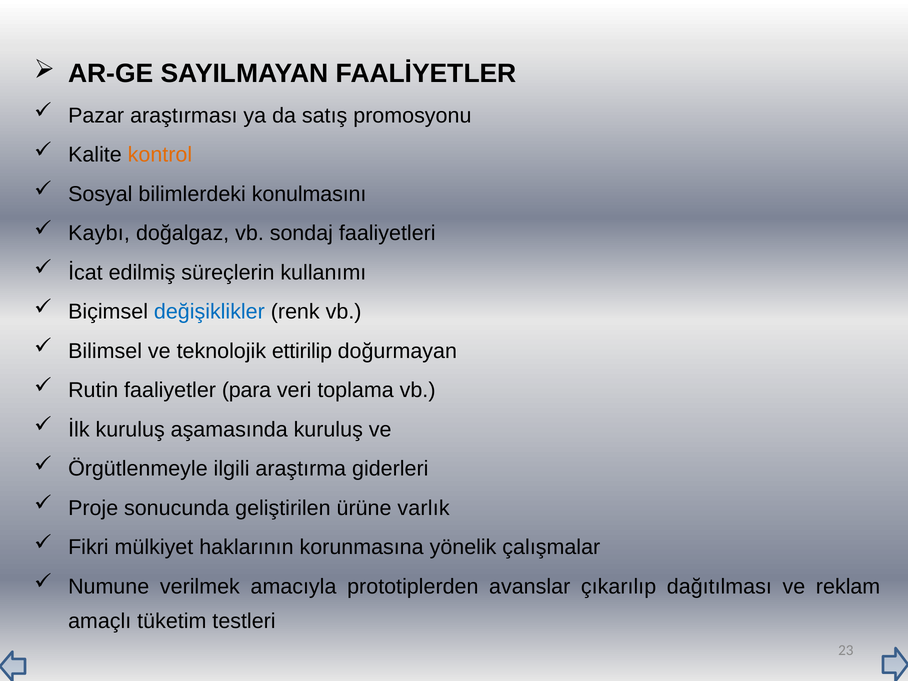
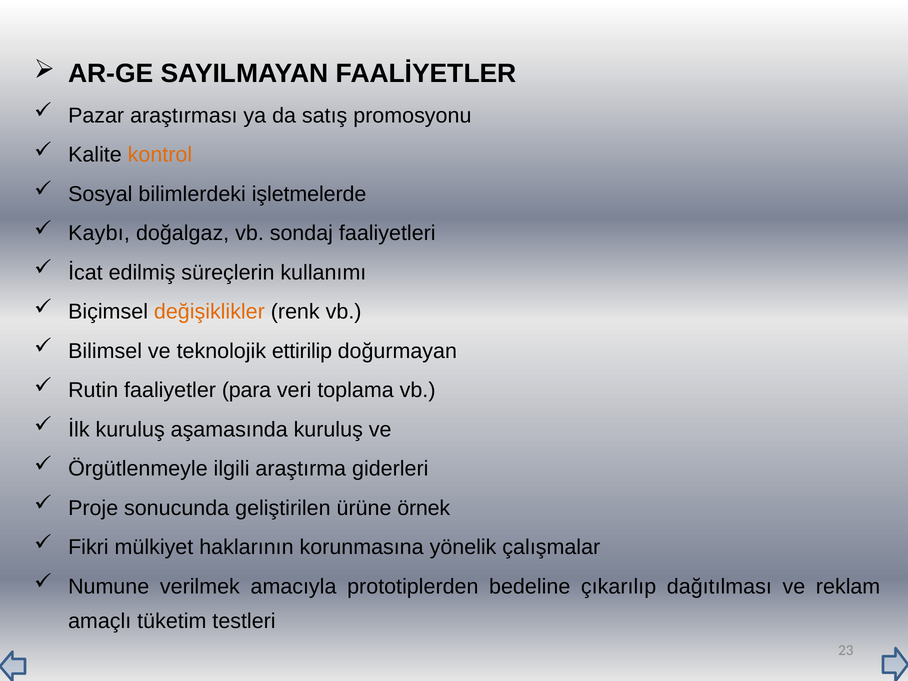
konulmasını: konulmasını -> işletmelerde (309, 194)
değişiklikler colour: blue -> orange (209, 312)
varlık: varlık -> örnek (424, 508)
avanslar: avanslar -> bedeline (530, 587)
